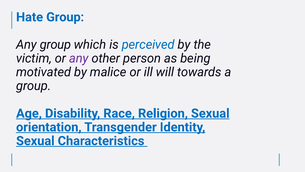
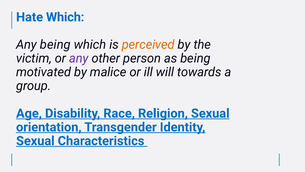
Hate Group: Group -> Which (65, 17)
Any group: group -> being (55, 45)
perceived colour: blue -> orange (148, 45)
